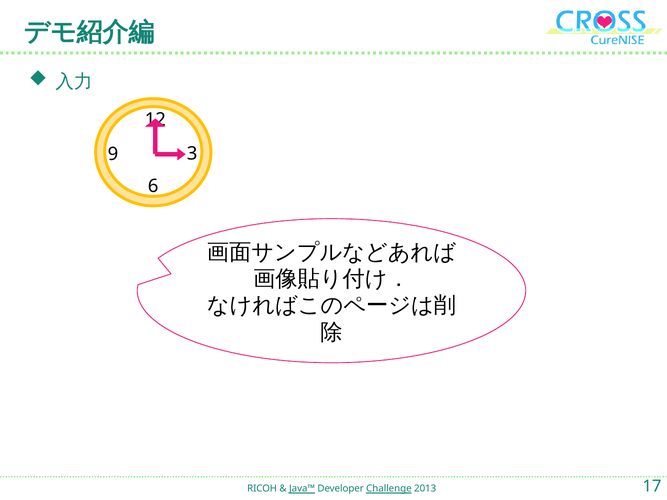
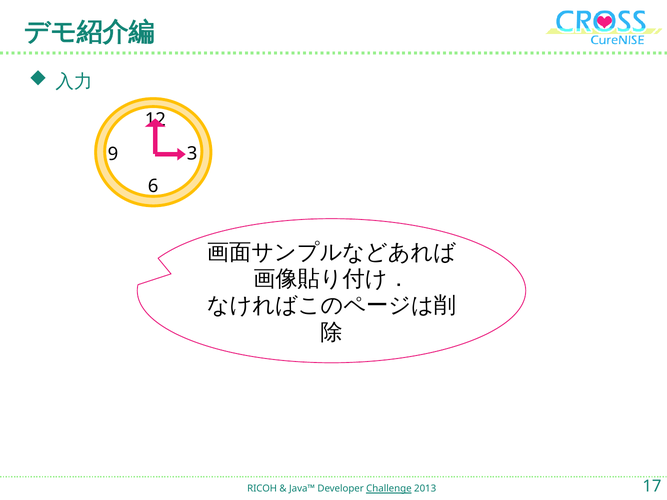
Java™ underline: present -> none (302, 489)
